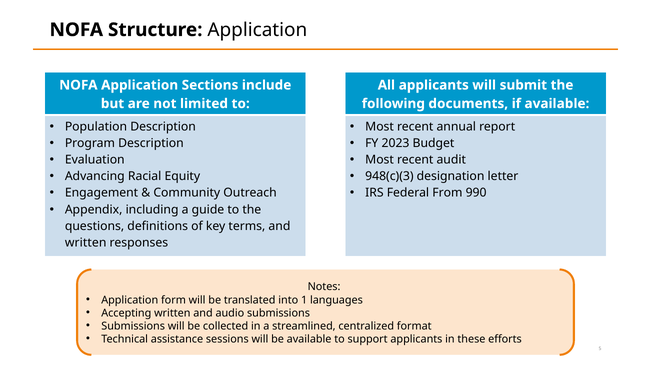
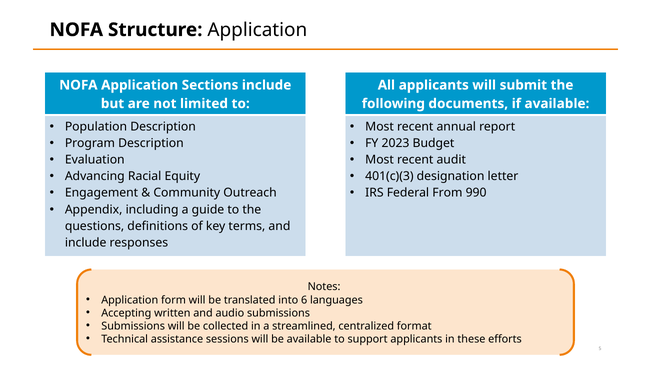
948(c)(3: 948(c)(3 -> 401(c)(3 (389, 176)
written: written -> include (86, 243)
1: 1 -> 6 (304, 300)
